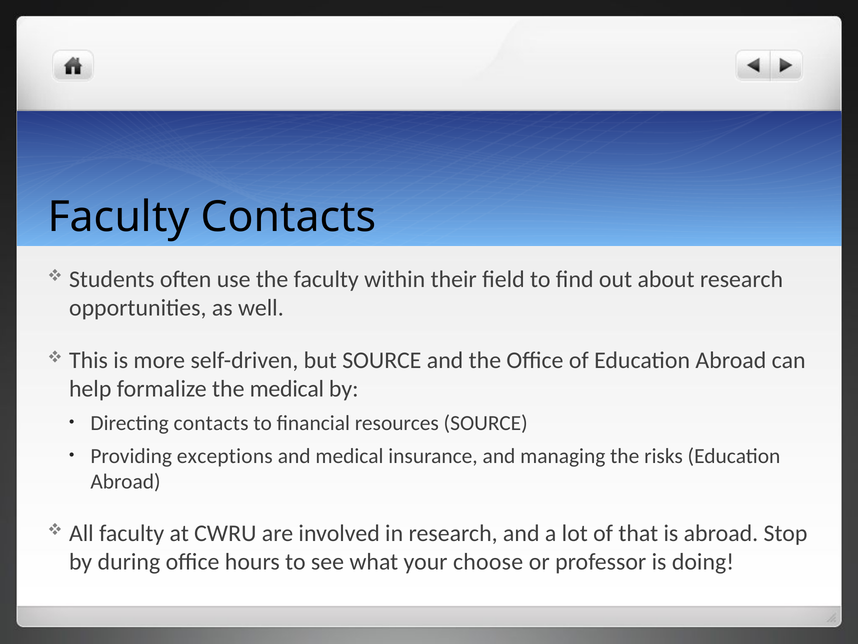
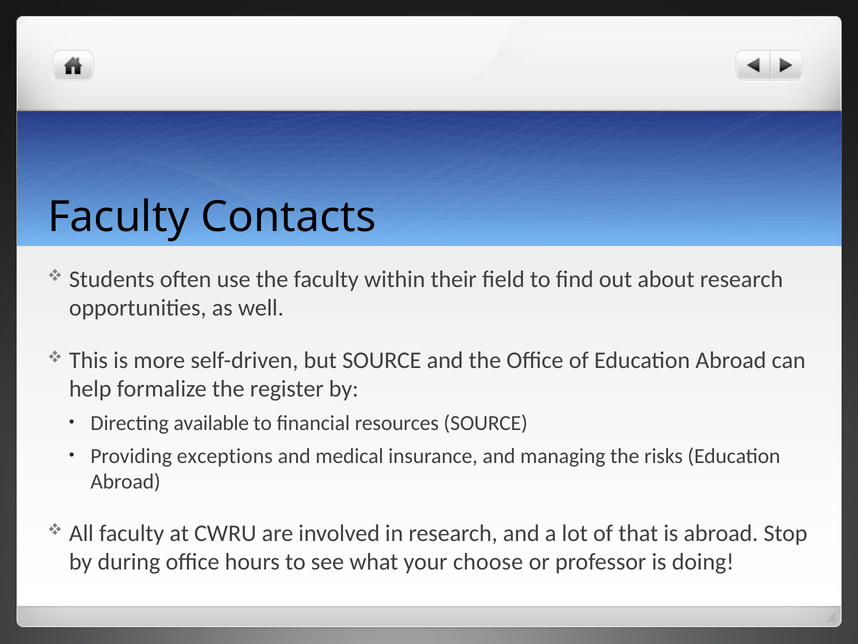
the medical: medical -> register (287, 389)
Directing contacts: contacts -> available (211, 423)
